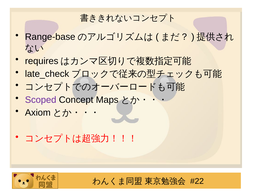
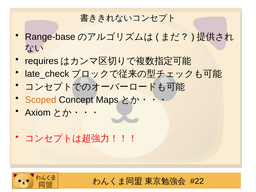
Scoped colour: purple -> orange (41, 100)
